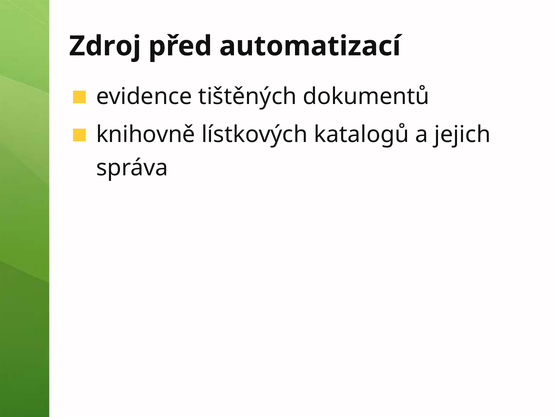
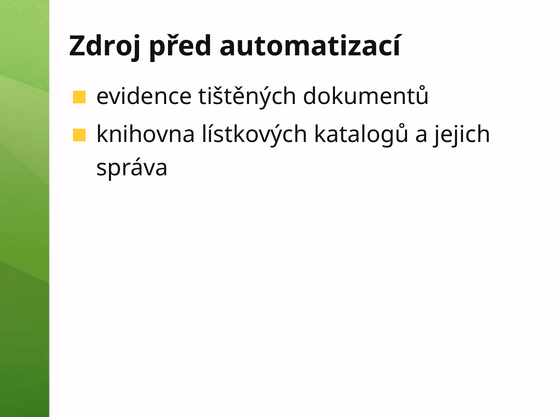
knihovně: knihovně -> knihovna (146, 135)
